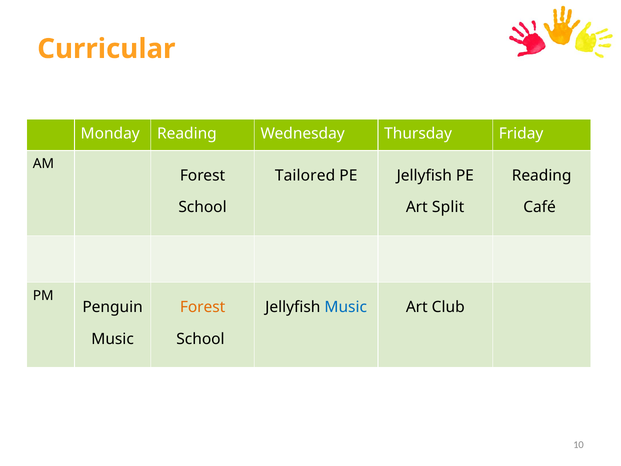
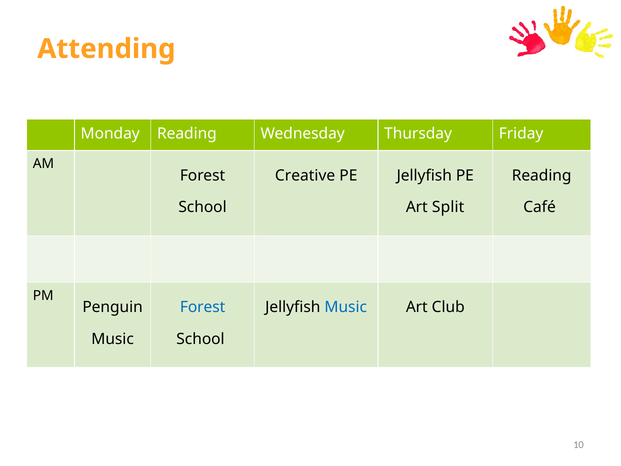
Curricular: Curricular -> Attending (106, 49)
Tailored: Tailored -> Creative (305, 176)
Forest colour: orange -> blue (203, 307)
